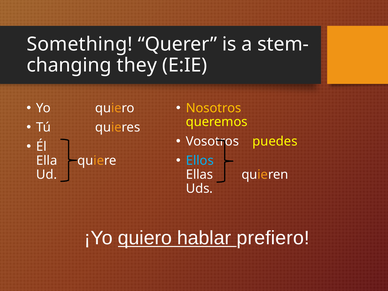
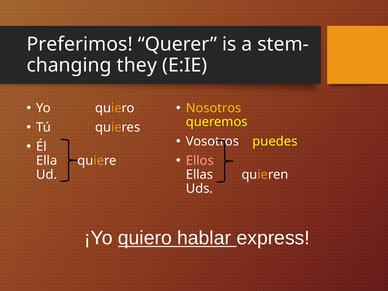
Something: Something -> Preferimos (80, 44)
Ellos colour: light blue -> pink (200, 161)
prefiero: prefiero -> express (273, 238)
